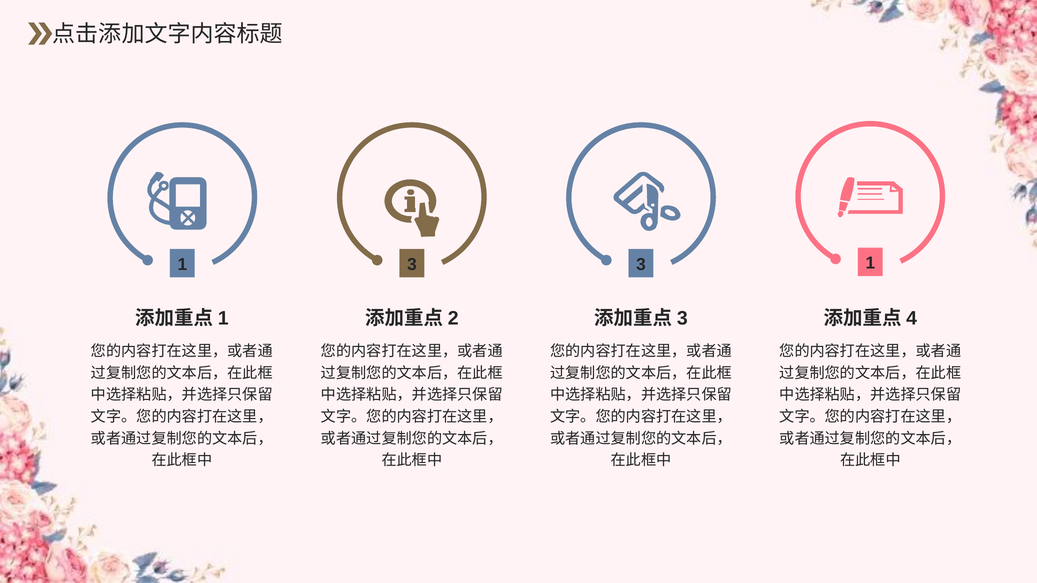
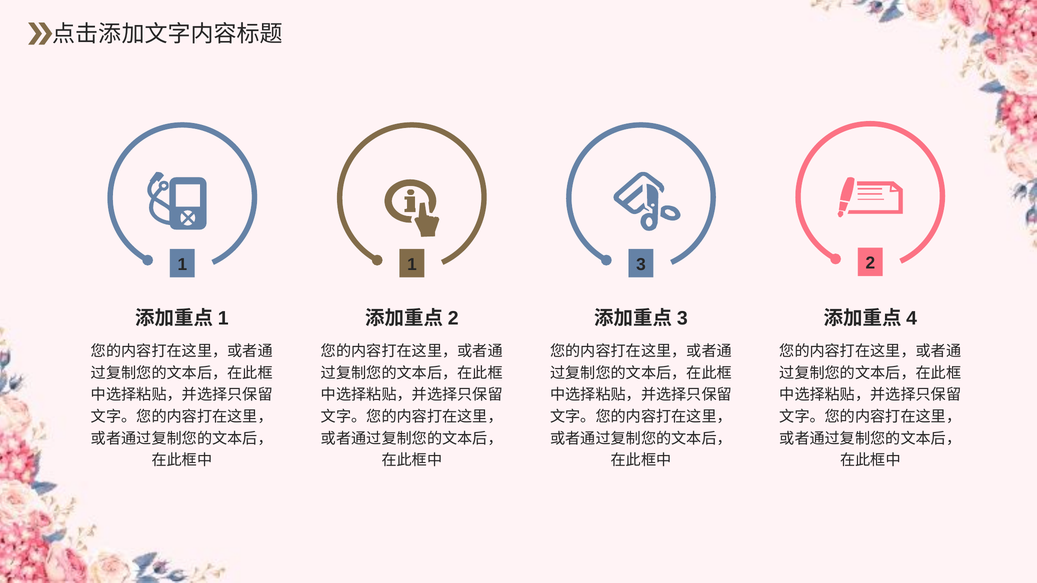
1 3: 3 -> 1 (412, 264)
3 1: 1 -> 2 (870, 263)
